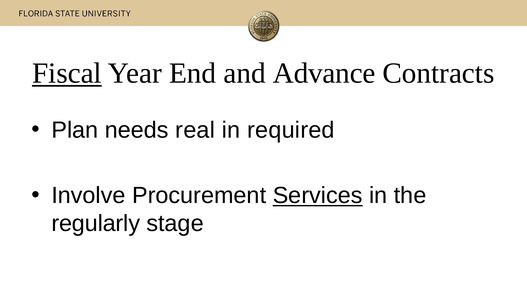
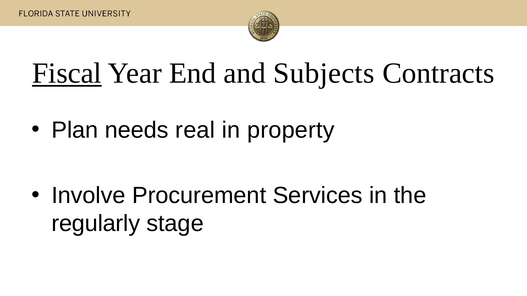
Advance: Advance -> Subjects (324, 73)
required: required -> property (291, 130)
Services underline: present -> none (318, 196)
